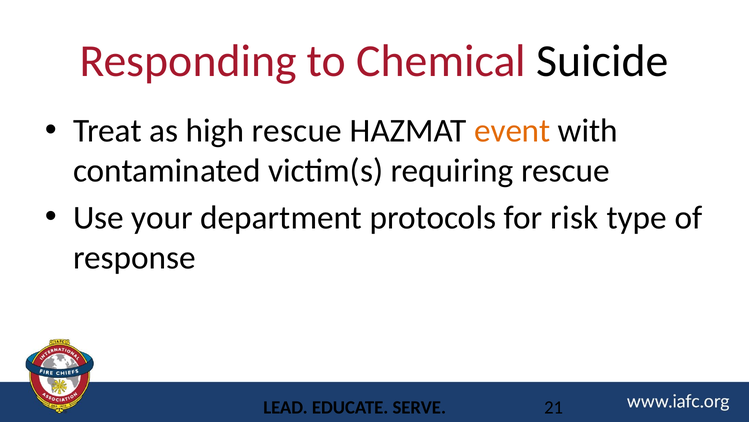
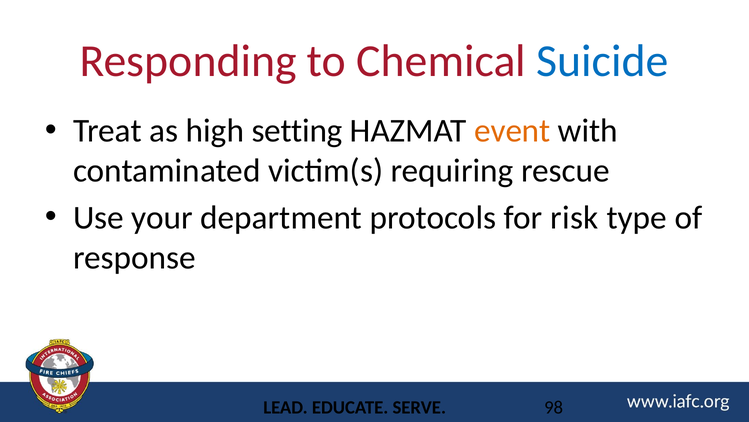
Suicide colour: black -> blue (602, 61)
high rescue: rescue -> setting (297, 131)
21: 21 -> 98 (554, 407)
